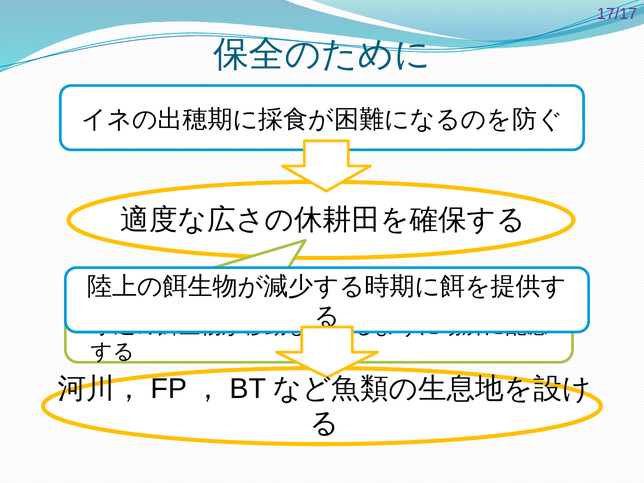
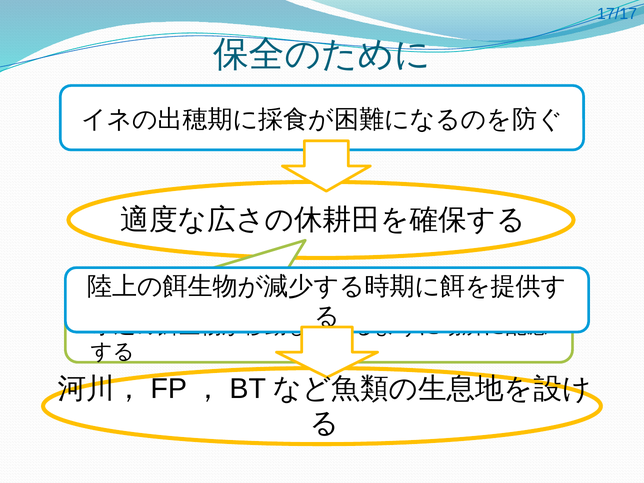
17/17 colour: purple -> blue (617, 14)
